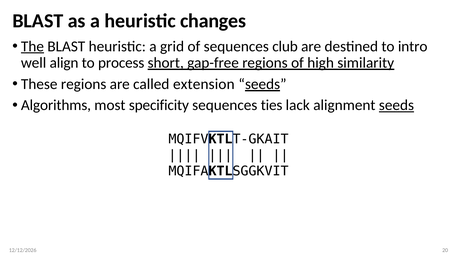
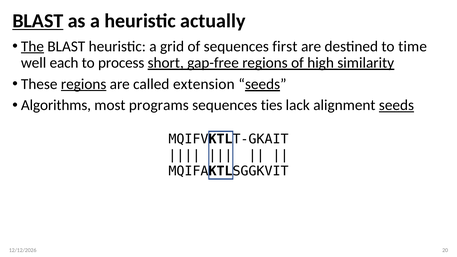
BLAST underline: none -> present (38, 21)
changes: changes -> actually (213, 21)
club: club -> first (285, 46)
intro: intro -> time (413, 46)
align: align -> each (64, 63)
regions underline: none -> present (84, 84)
specificity: specificity -> programs (159, 105)
